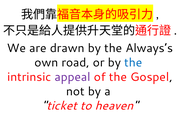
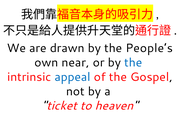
Always’s: Always’s -> People’s (149, 48)
road: road -> near (75, 63)
appeal colour: purple -> blue (73, 77)
